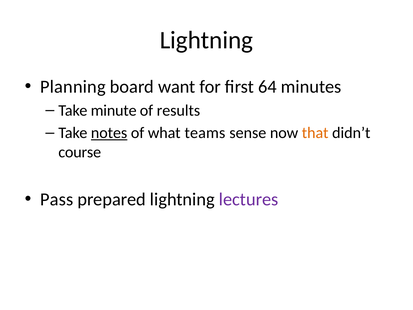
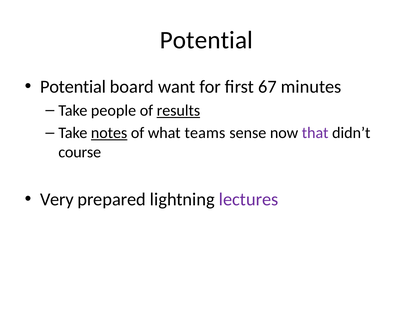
Lightning: Lightning -> Potential (206, 40)
Planning: Planning -> Potential (73, 87)
64: 64 -> 67 (267, 87)
minute: minute -> people (114, 110)
results underline: none -> present (178, 110)
that colour: orange -> purple (315, 133)
Pass: Pass -> Very (57, 199)
